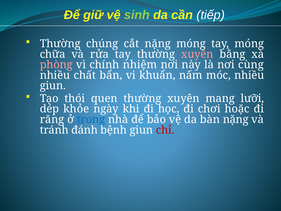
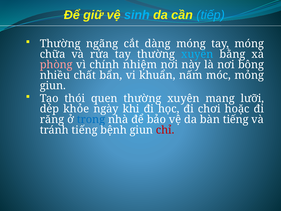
sinh colour: light green -> light blue (137, 15)
tiếp colour: white -> light blue (211, 15)
chúng: chúng -> ngãng (102, 44)
cắt nặng: nặng -> dàng (158, 44)
xuyên colour: pink -> light blue (197, 54)
cùng: cùng -> bông (251, 65)
móc nhiều: nhiều -> mỏng (249, 75)
bàn nặng: nặng -> tiếng (236, 119)
tránh đánh: đánh -> tiếng (85, 130)
